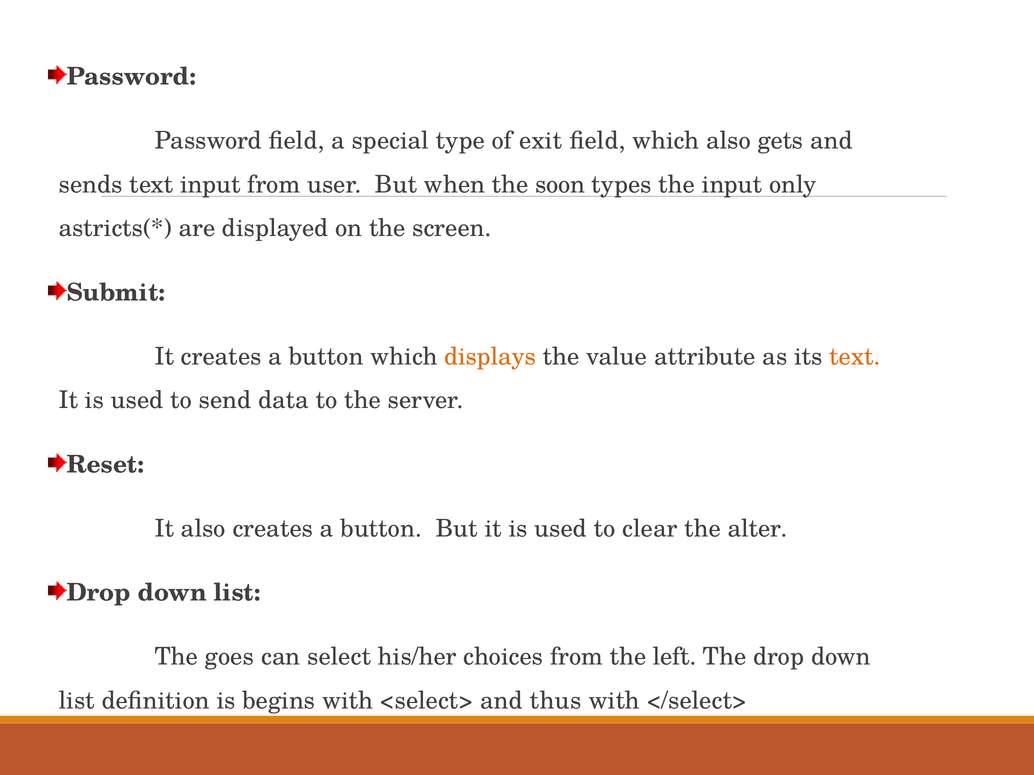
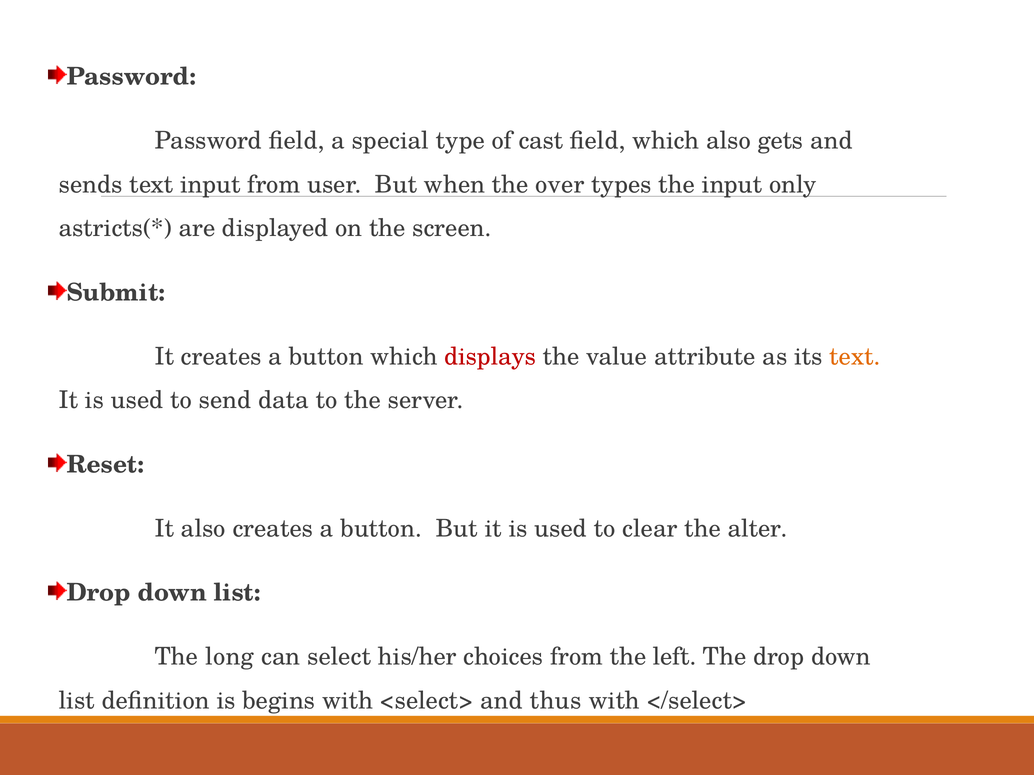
exit: exit -> cast (541, 141)
soon: soon -> over (560, 185)
displays colour: orange -> red (490, 357)
goes: goes -> long (229, 657)
